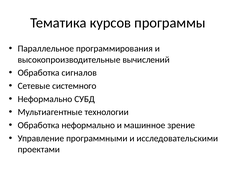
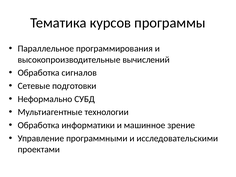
системного: системного -> подготовки (74, 86)
Обработка неформально: неформально -> информатики (88, 125)
